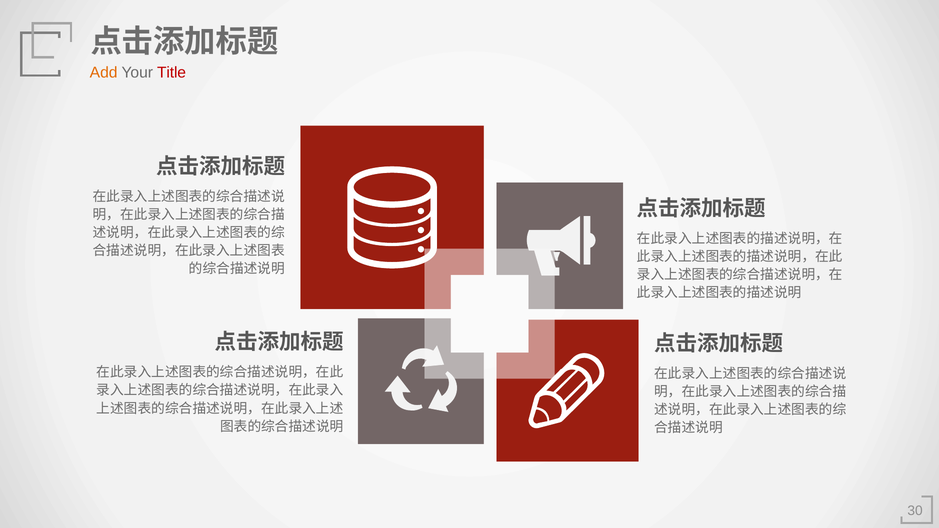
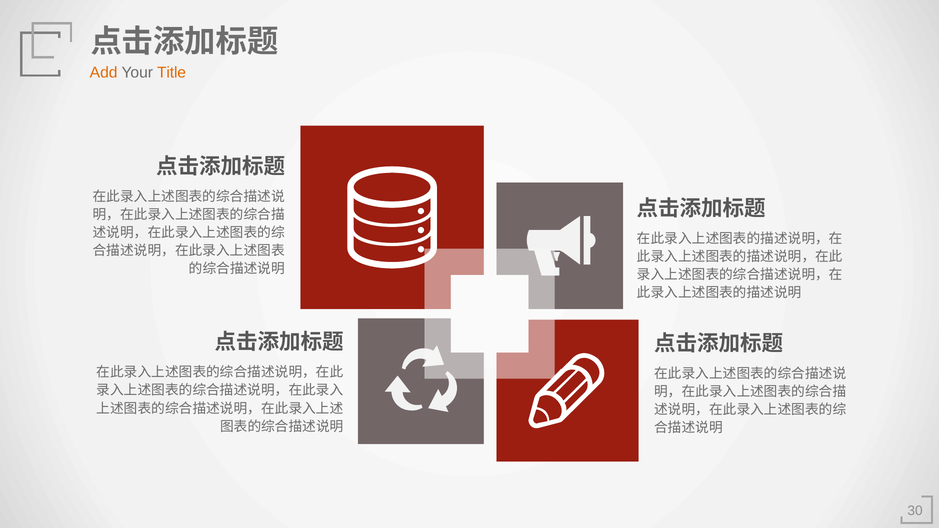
Title colour: red -> orange (172, 73)
